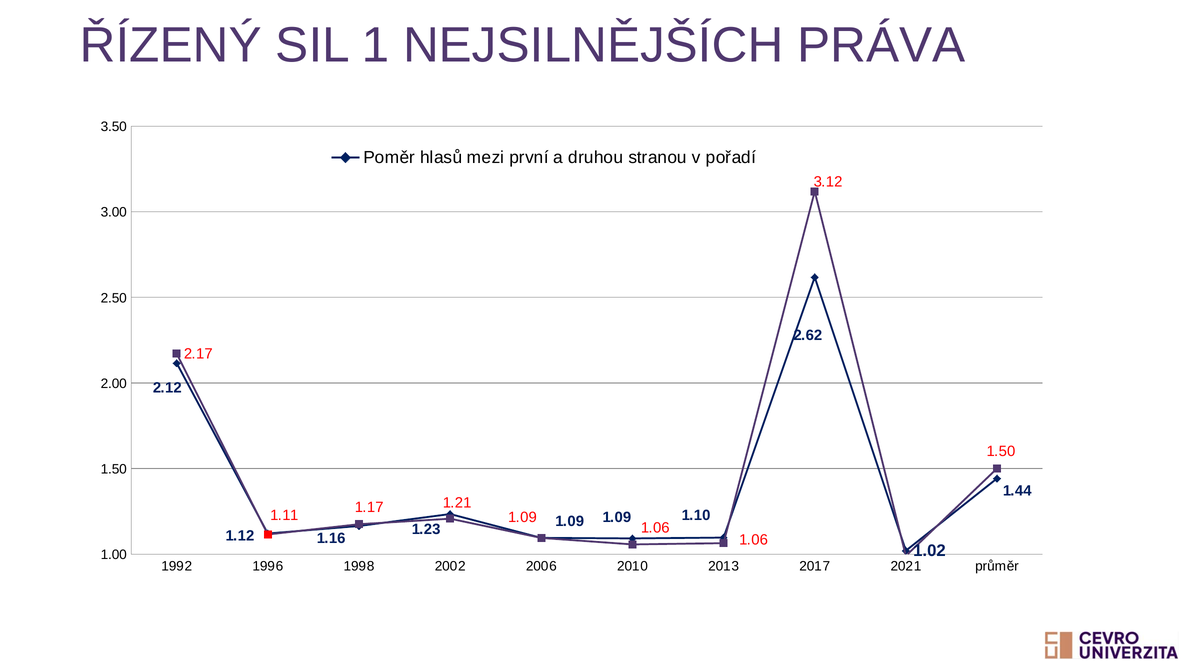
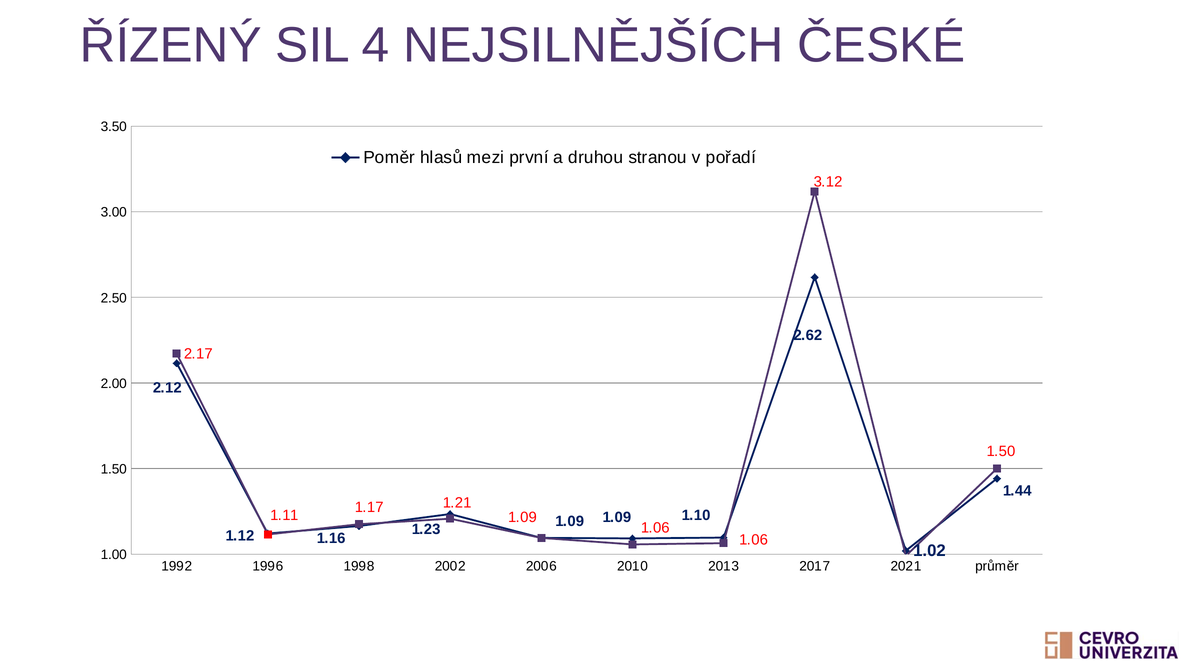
1: 1 -> 4 (376, 45)
PRÁVA: PRÁVA -> ČESKÉ (881, 45)
